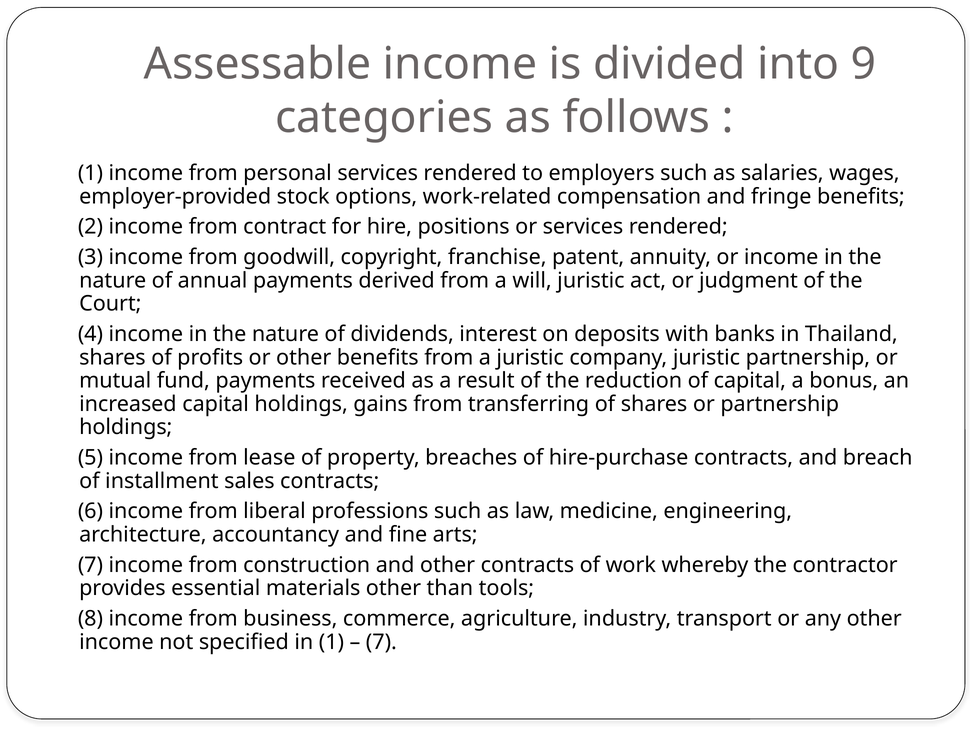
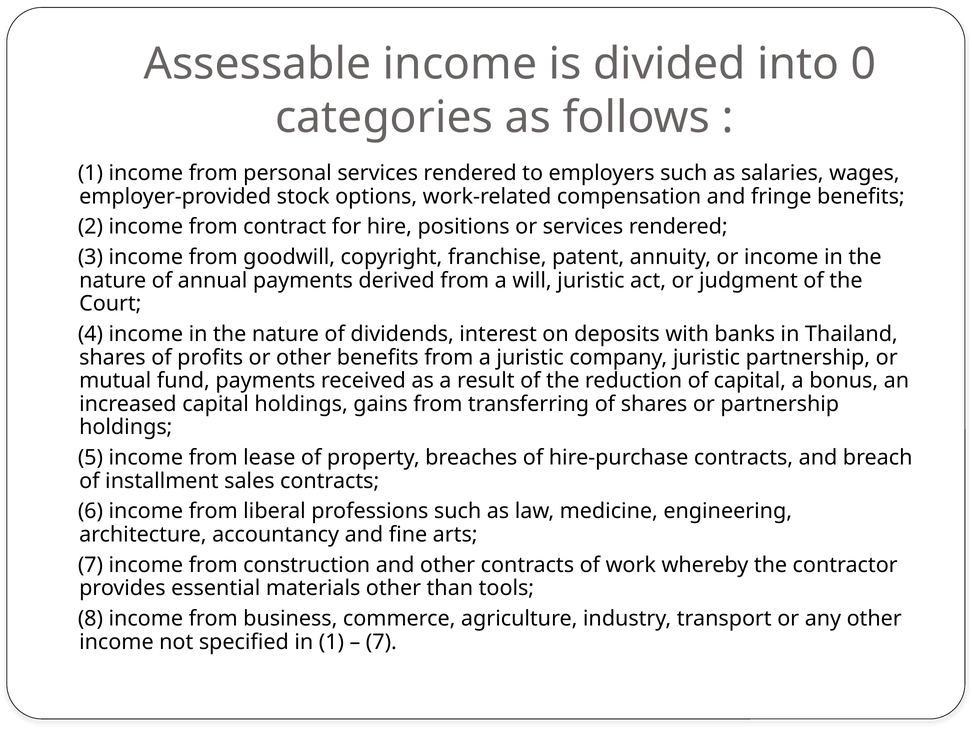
9: 9 -> 0 (864, 64)
